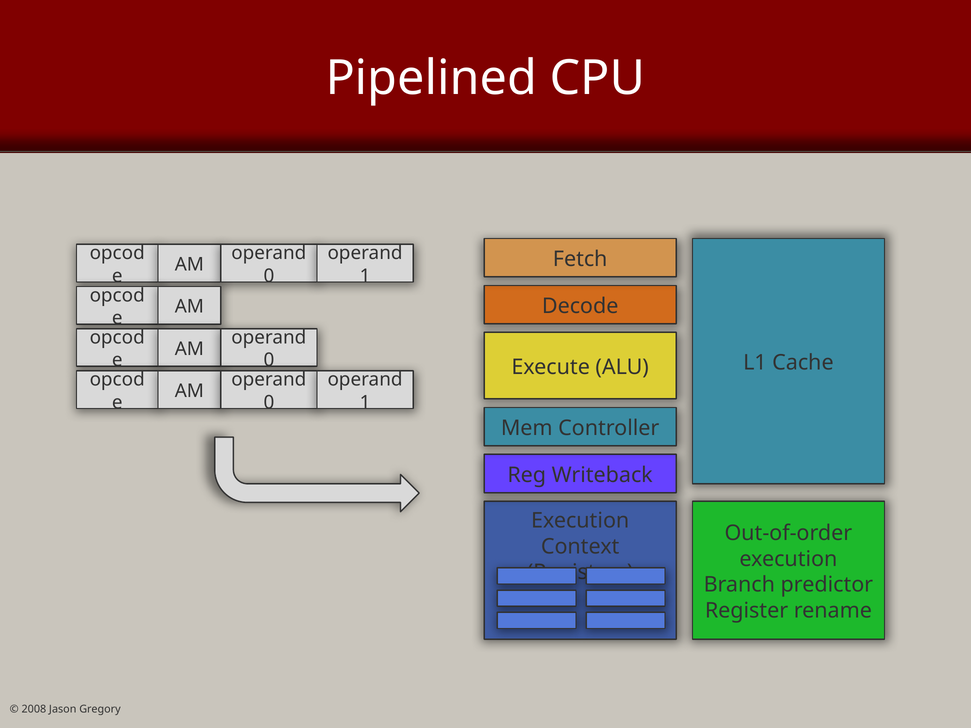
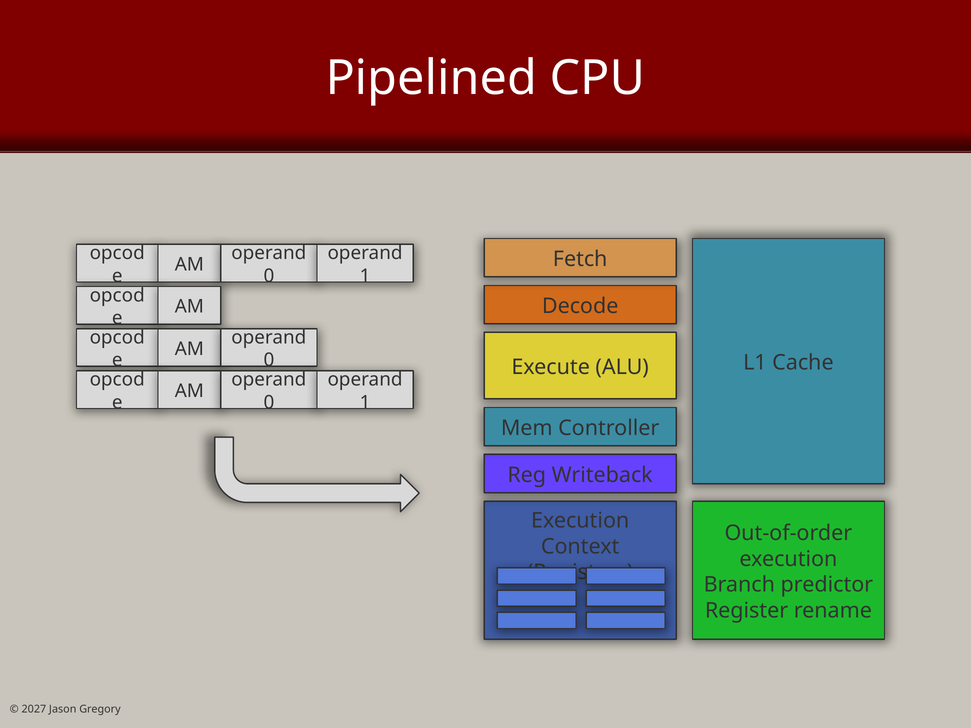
2008: 2008 -> 2027 (34, 709)
